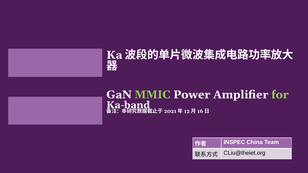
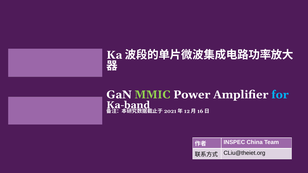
for colour: light green -> light blue (280, 95)
